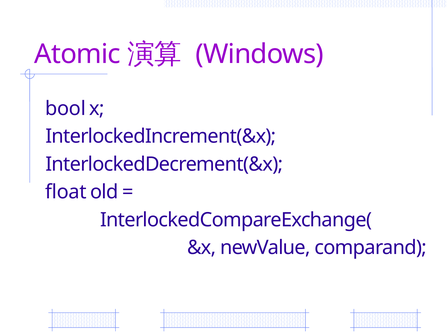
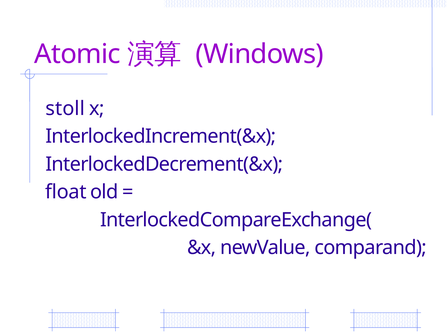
bool: bool -> stoll (65, 109)
